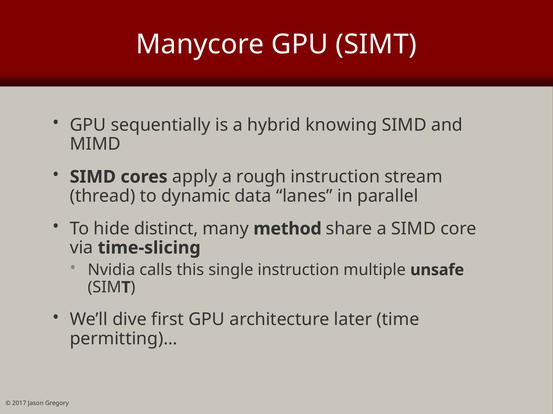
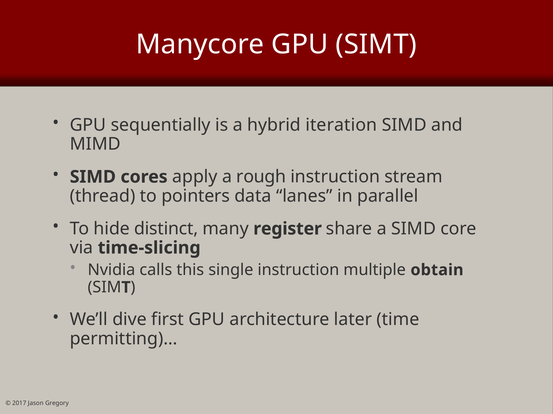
knowing: knowing -> iteration (341, 125)
dynamic: dynamic -> pointers (196, 196)
method: method -> register (288, 229)
unsafe: unsafe -> obtain (437, 270)
